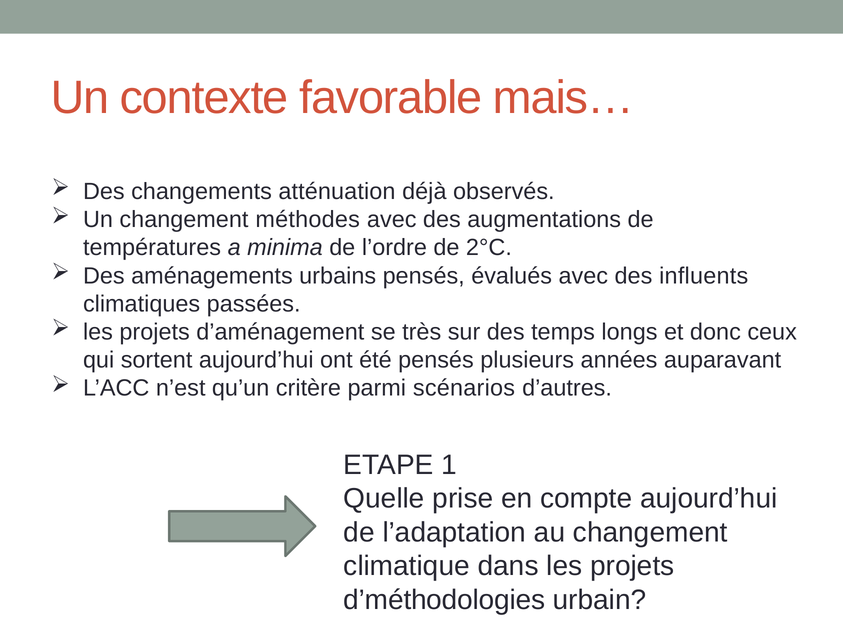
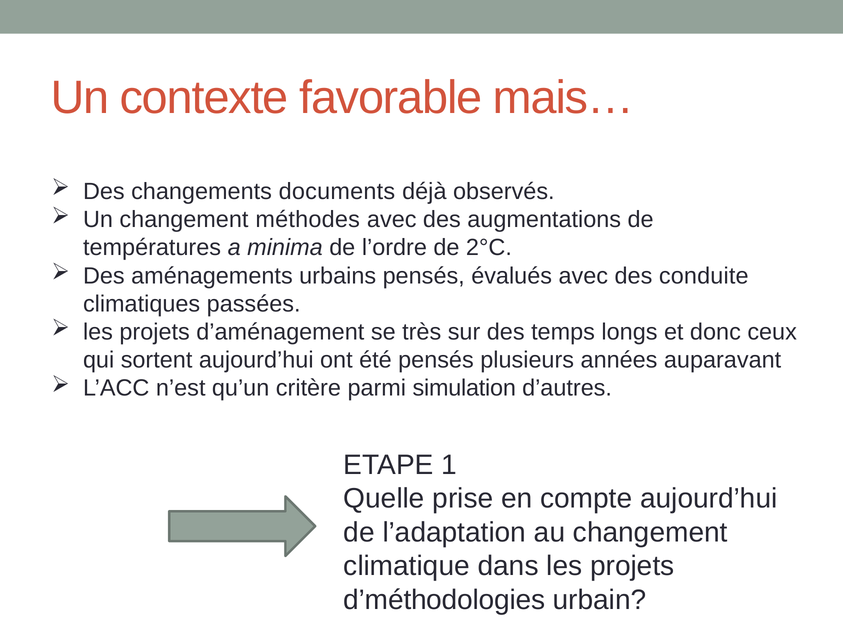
atténuation: atténuation -> documents (337, 192)
influents: influents -> conduite (704, 276)
scénarios: scénarios -> simulation (464, 388)
